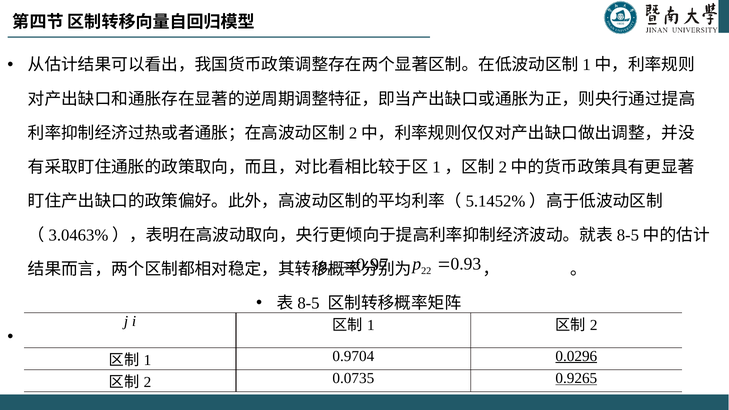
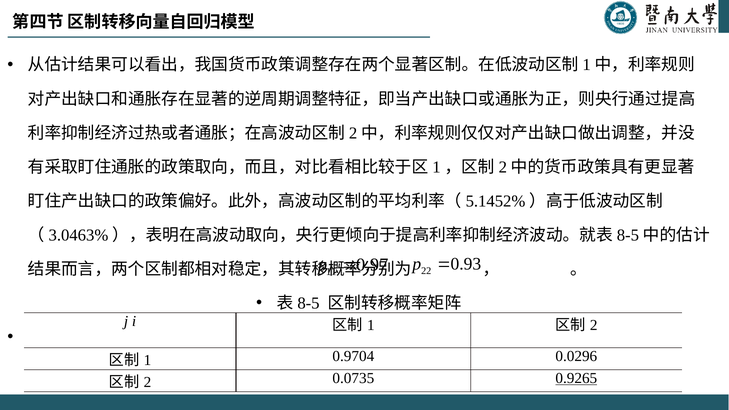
0.0296 underline: present -> none (576, 356)
